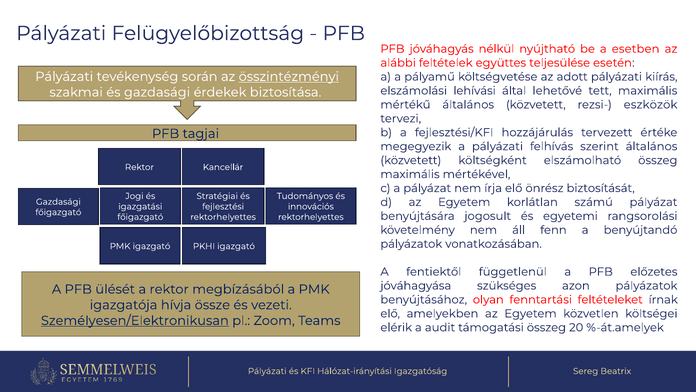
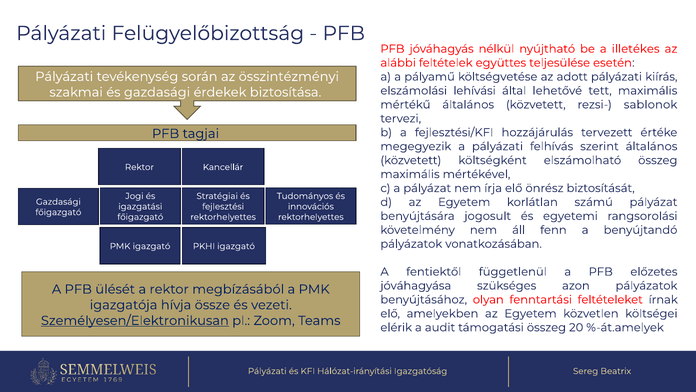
esetben: esetben -> illetékes (636, 49)
összintézményi underline: present -> none (289, 76)
eszközök: eszközök -> sablonok (651, 104)
